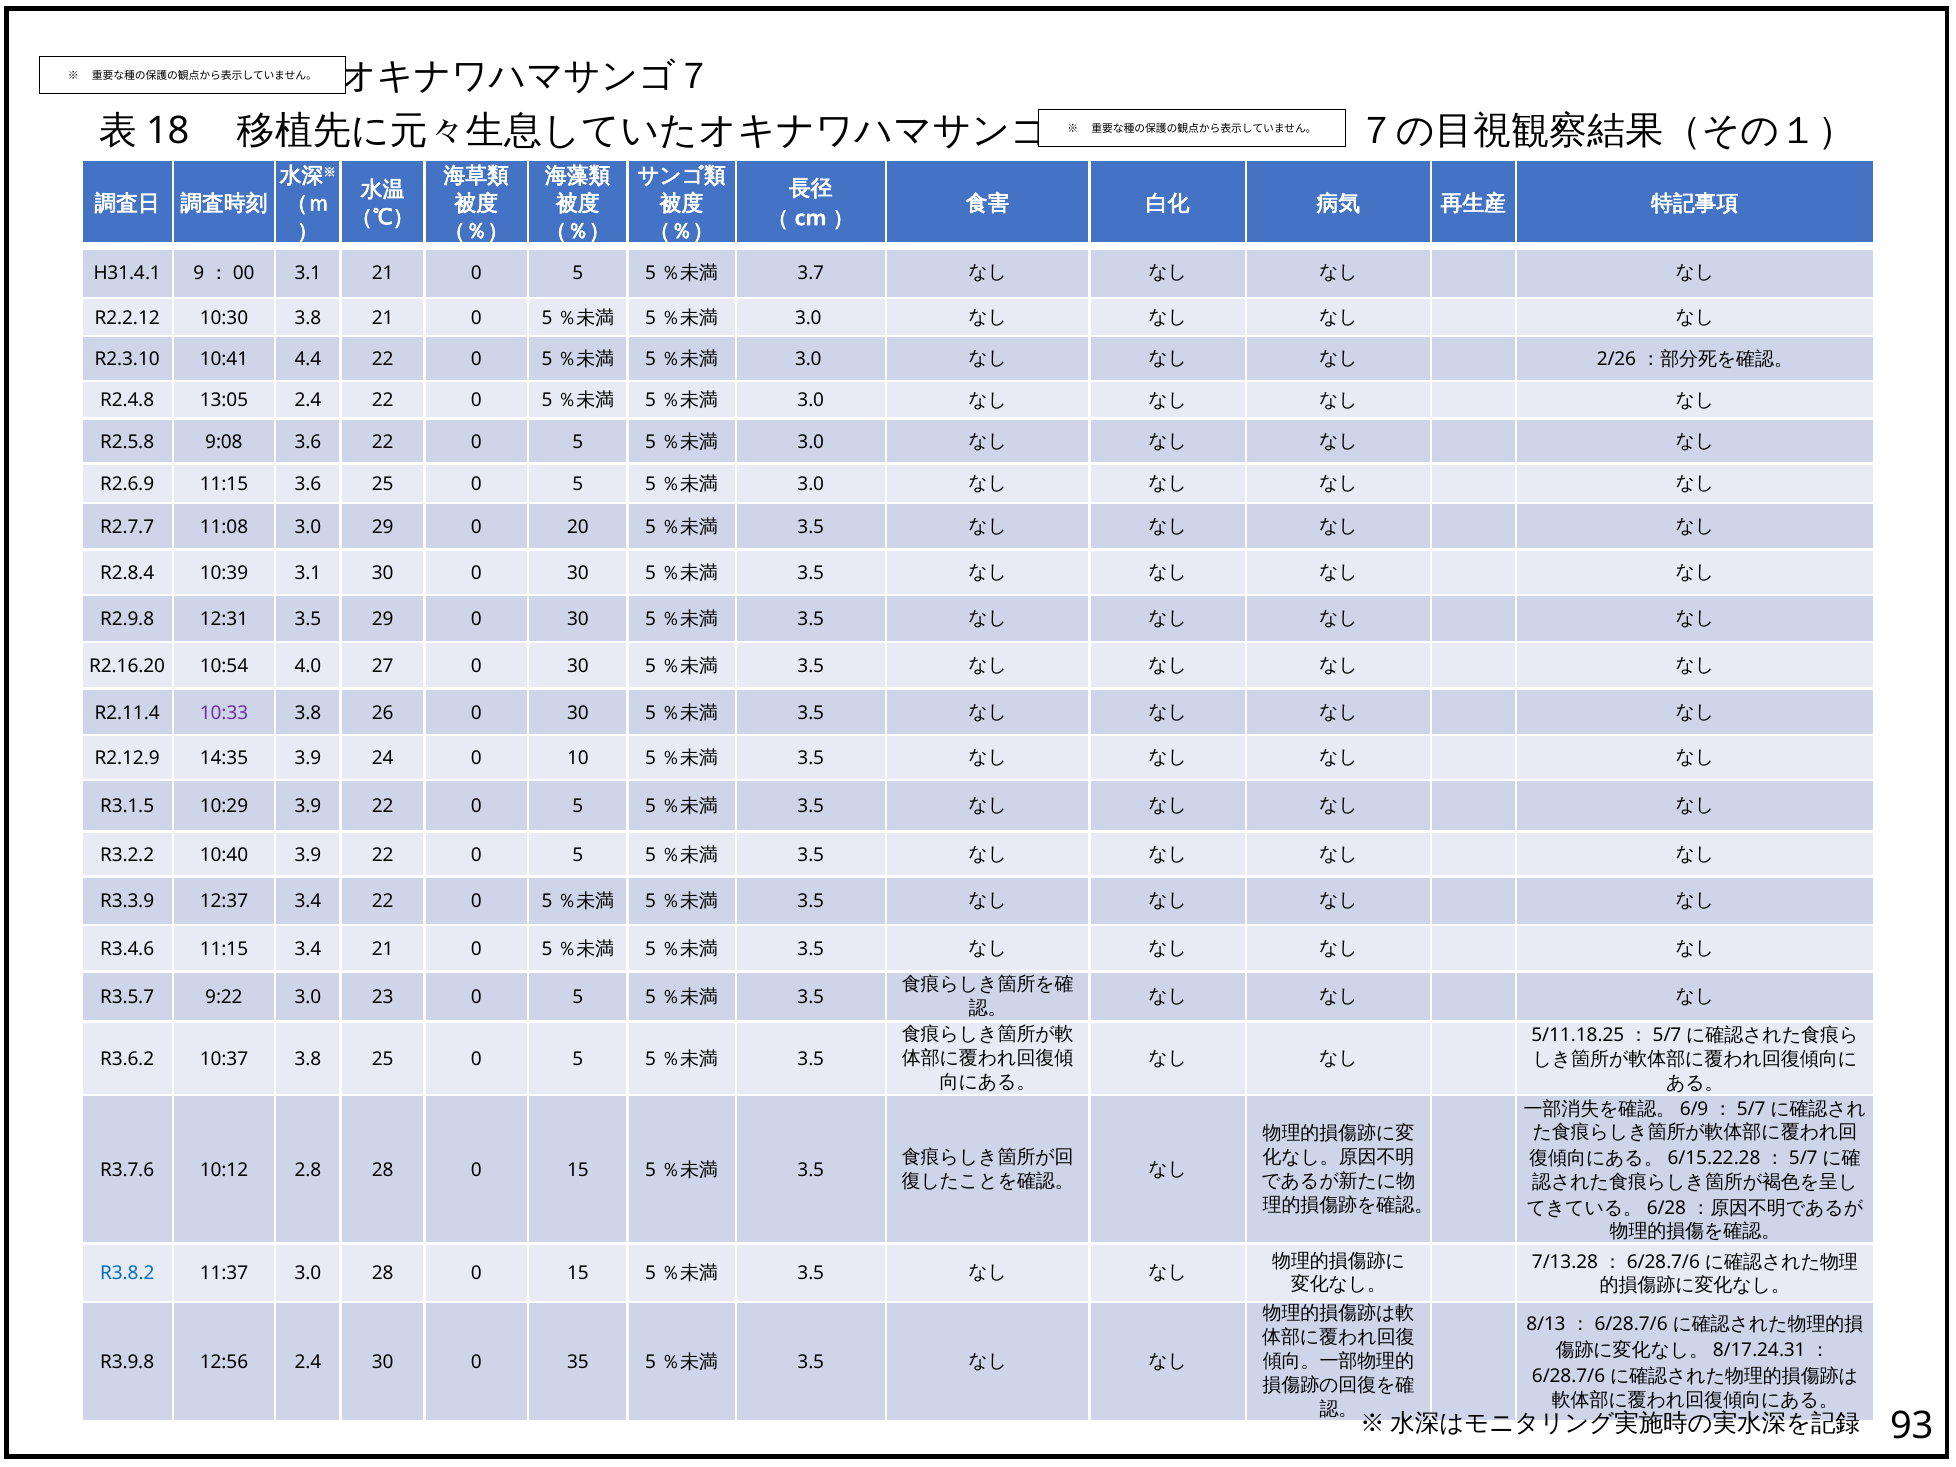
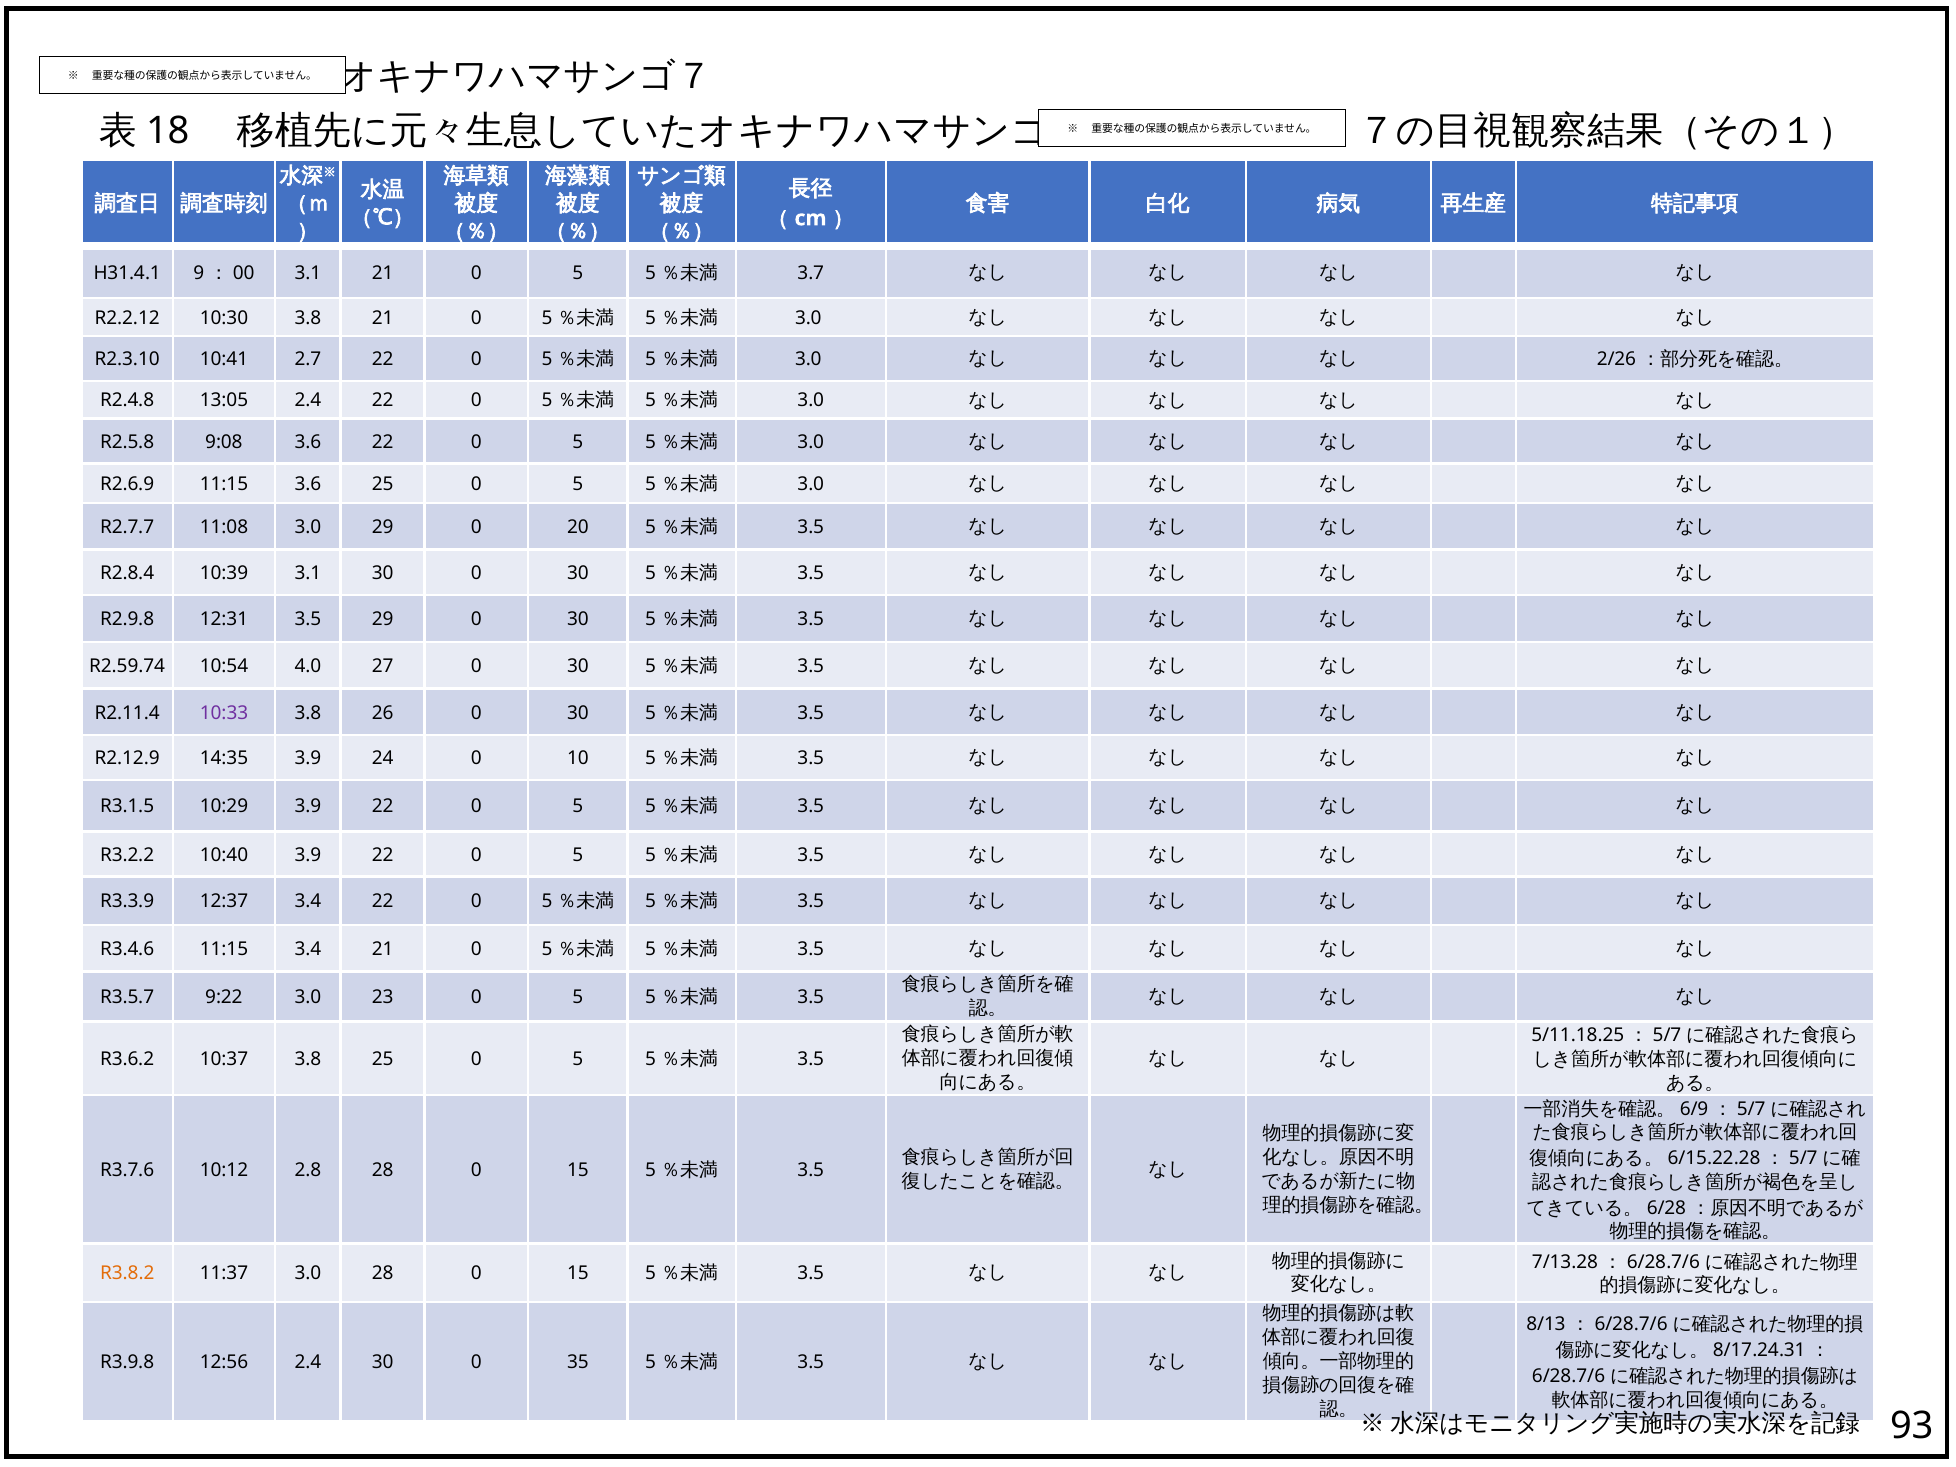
4.4: 4.4 -> 2.7 (308, 359)
R2.16.20: R2.16.20 -> R2.59.74 (127, 666)
R3.8.2 colour: blue -> orange (127, 1274)
